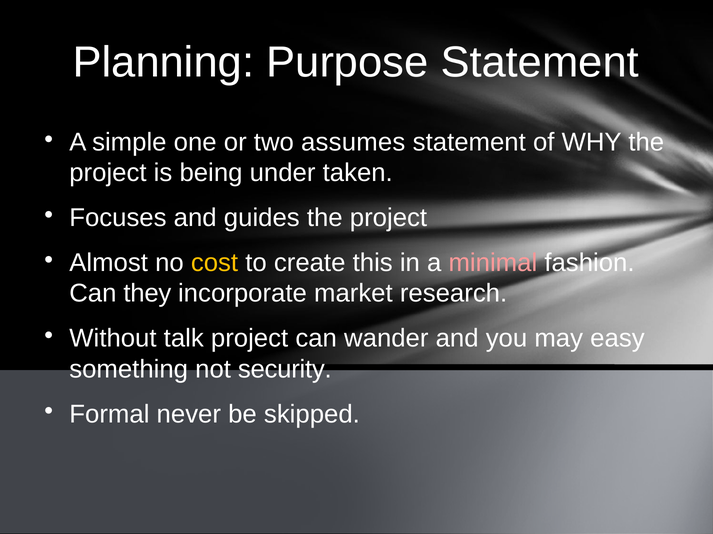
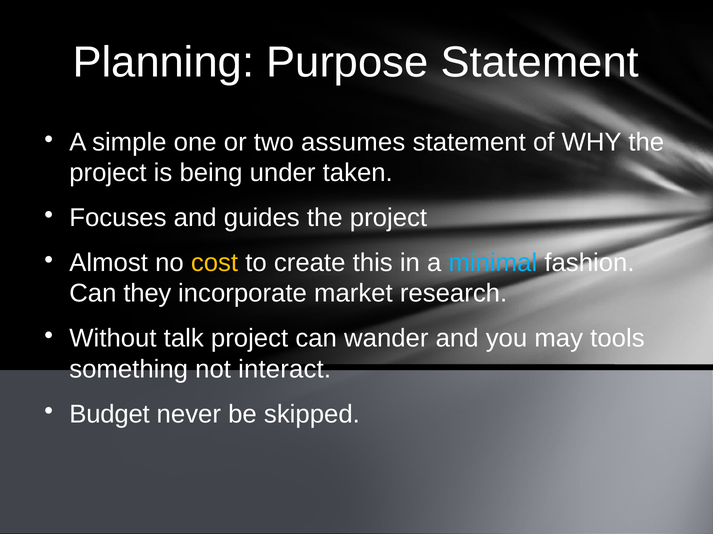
minimal colour: pink -> light blue (493, 263)
easy: easy -> tools (617, 339)
security: security -> interact (285, 370)
Formal: Formal -> Budget (110, 415)
